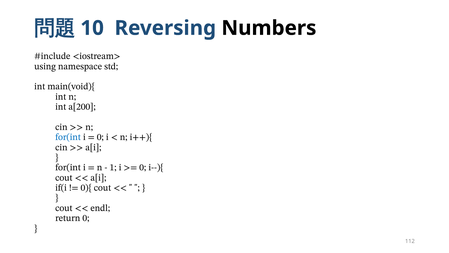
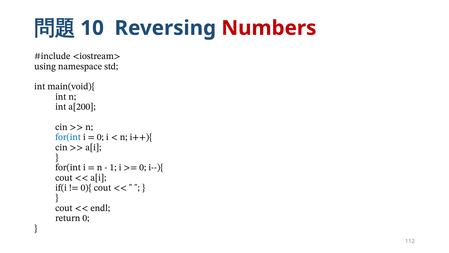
Numbers colour: black -> red (269, 28)
